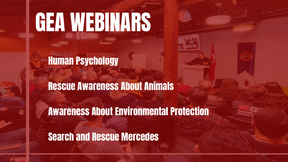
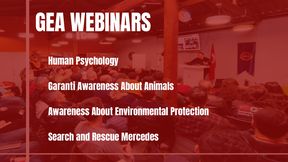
Rescue: Rescue -> Garanti (62, 87)
